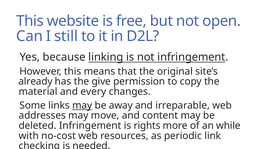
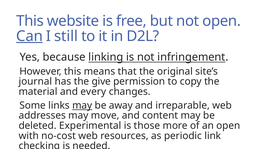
Can underline: none -> present (30, 36)
already: already -> journal (35, 82)
deleted Infringement: Infringement -> Experimental (90, 126)
rights: rights -> those (147, 126)
an while: while -> open (228, 126)
